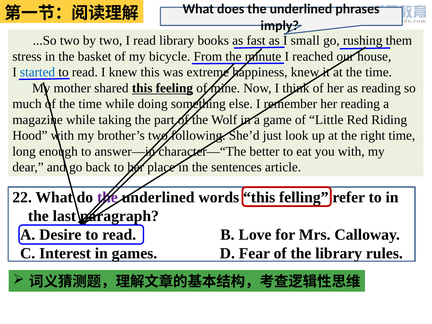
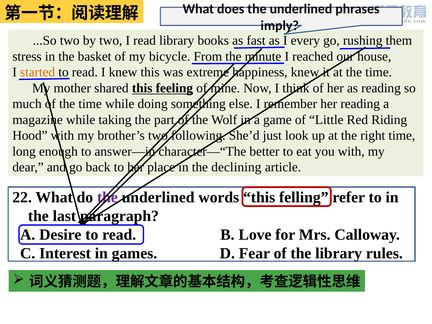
small: small -> every (305, 41)
started colour: blue -> orange (38, 72)
sentences: sentences -> declining (236, 167)
